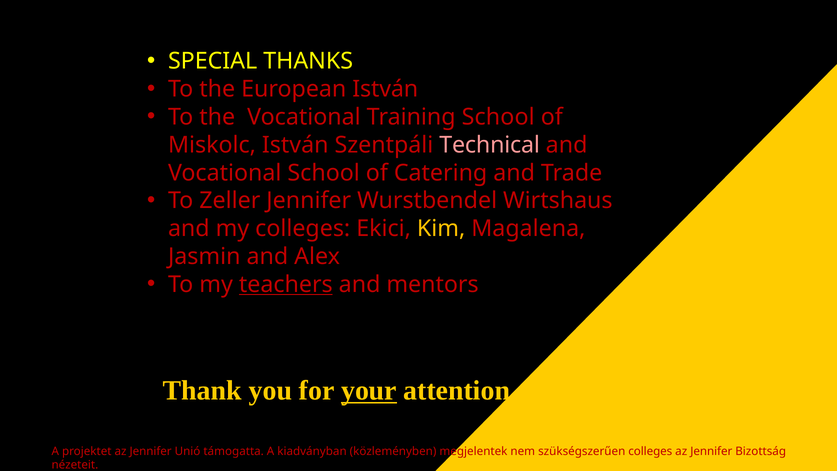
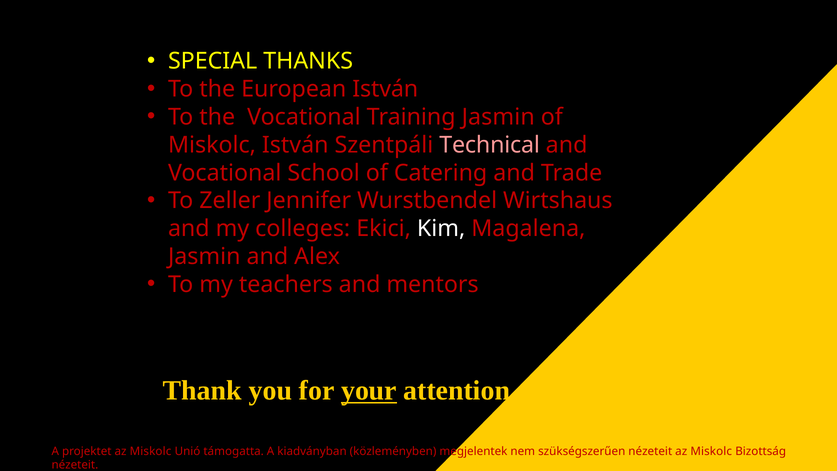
Training School: School -> Jasmin (498, 117)
Kim colour: yellow -> white (441, 229)
teachers underline: present -> none (286, 284)
projektet az Jennifer: Jennifer -> Miskolc (151, 451)
szükségszerűen colleges: colleges -> nézeteit (650, 451)
Jennifer: Jennifer -> Miskolc (711, 451)
